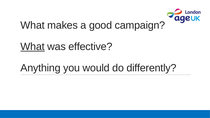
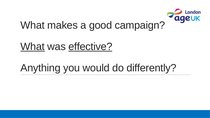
effective underline: none -> present (90, 47)
